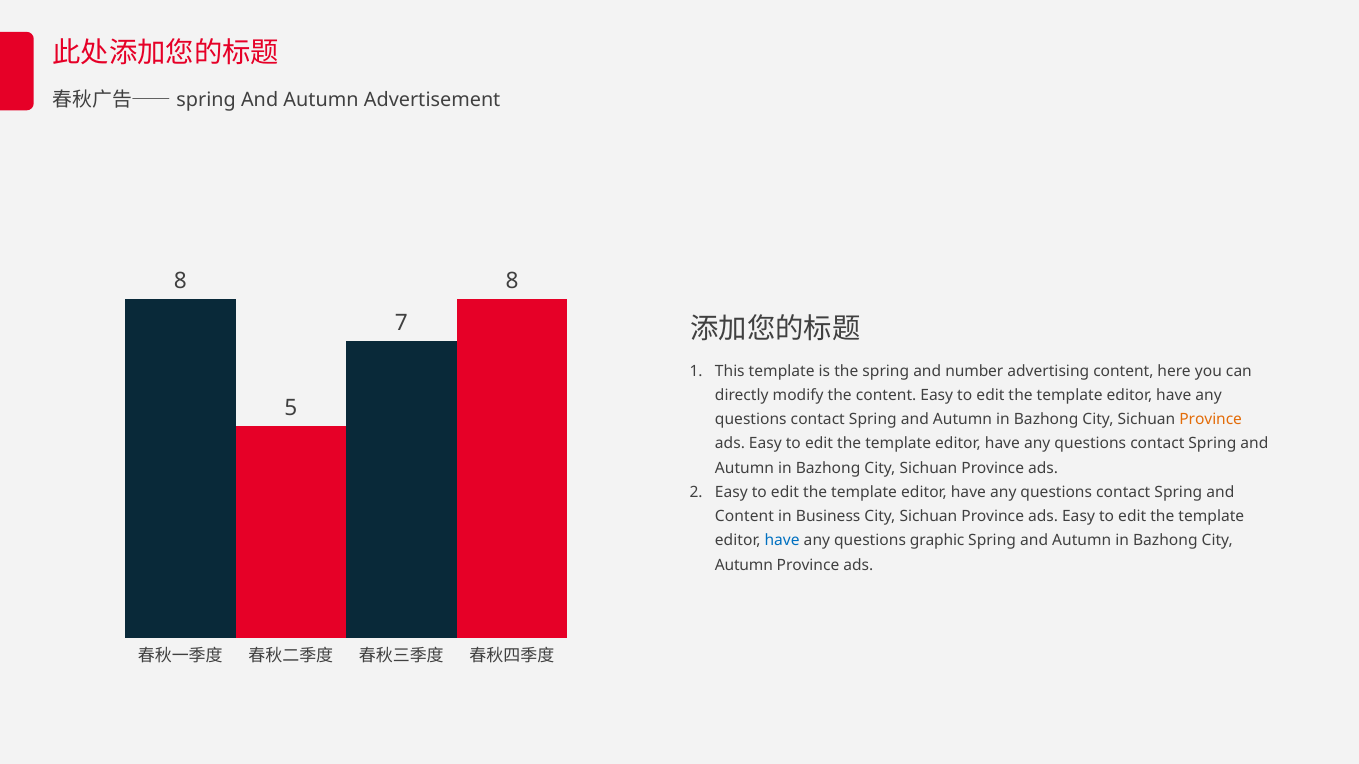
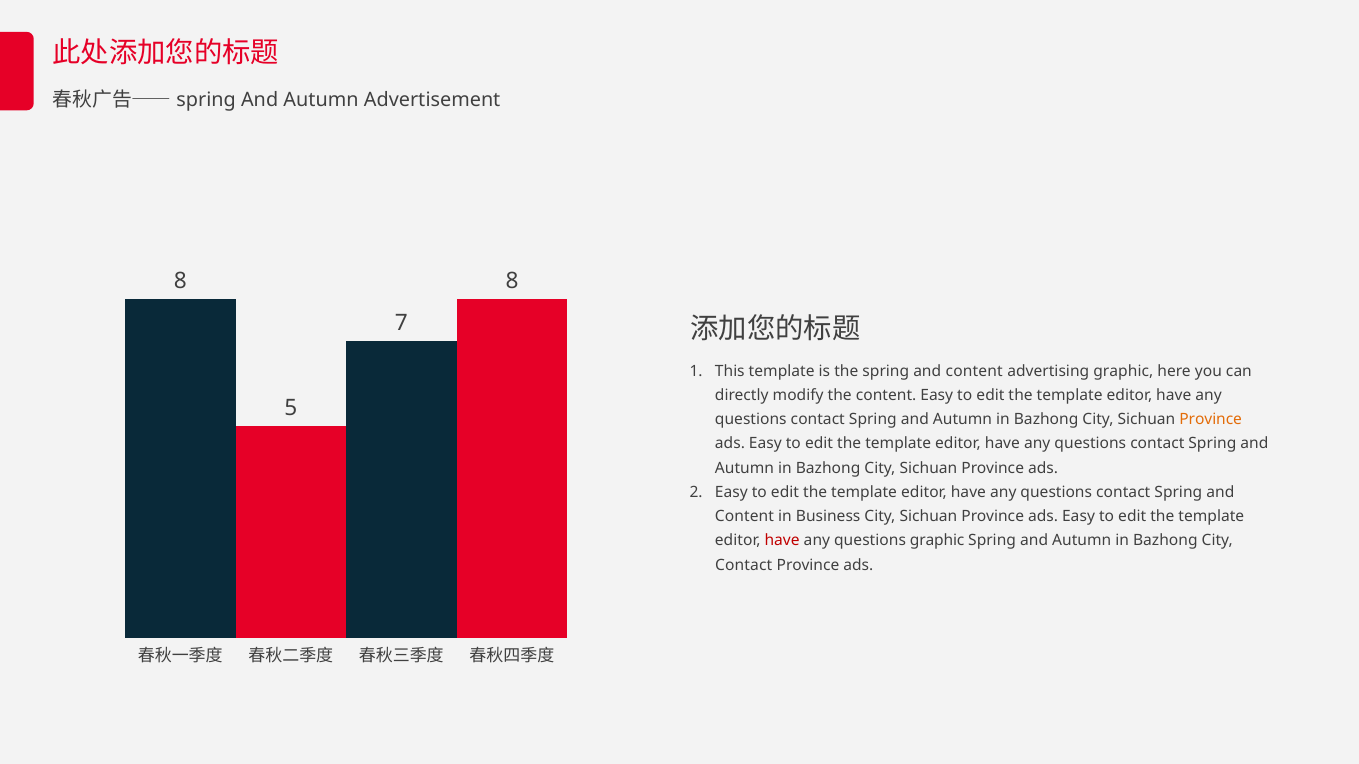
the spring and number: number -> content (974, 371)
advertising content: content -> graphic (1123, 371)
have colour: blue -> red (782, 541)
Autumn: Autumn -> Contact (744, 565)
